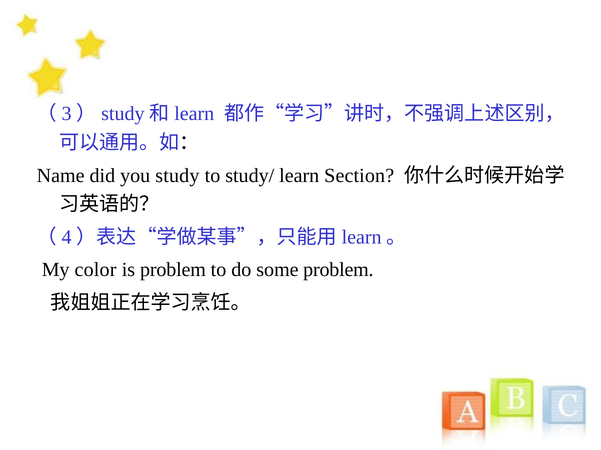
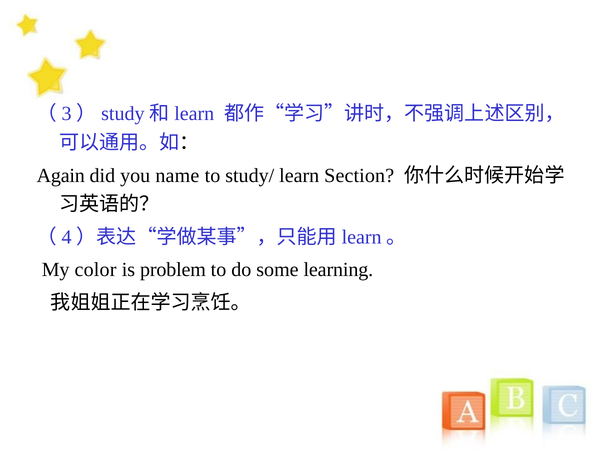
Name: Name -> Again (61, 176)
study: study -> name (177, 176)
some problem: problem -> learning (338, 270)
